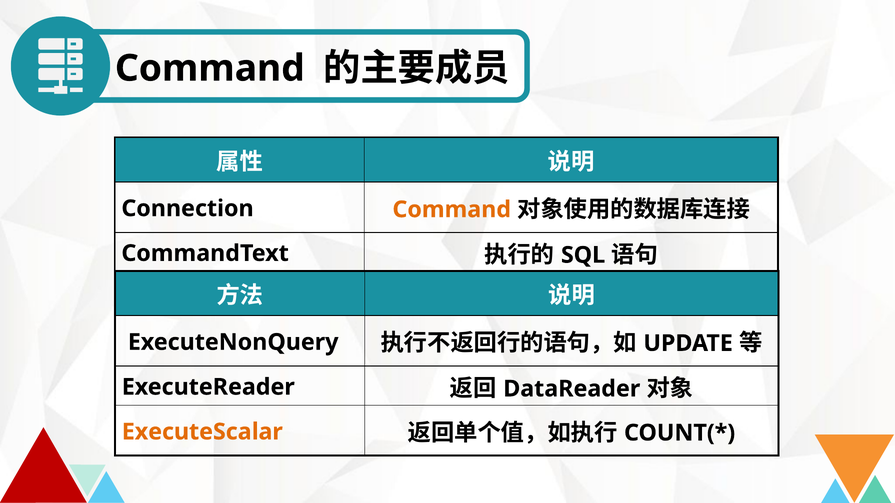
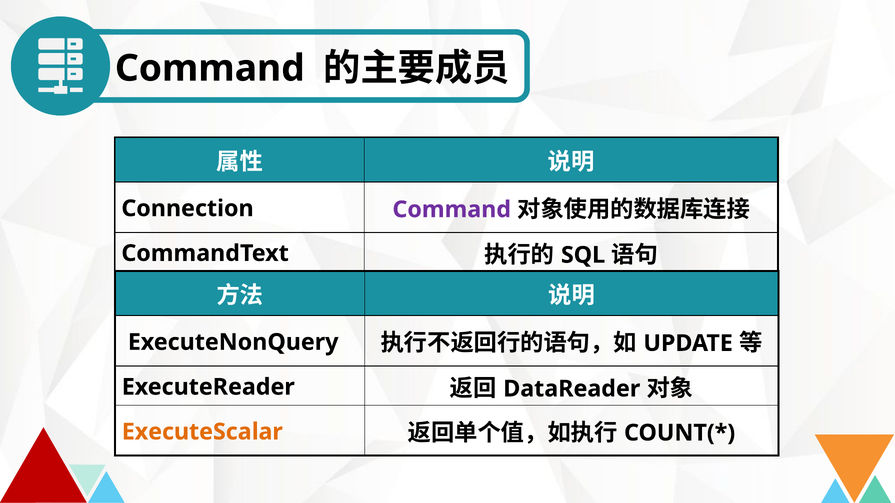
Command colour: orange -> purple (452, 210)
